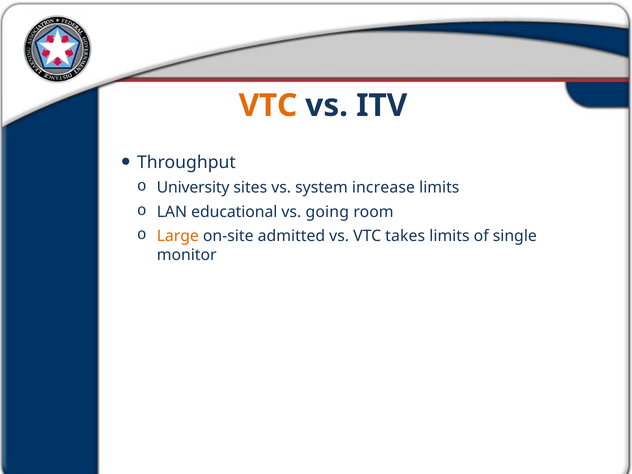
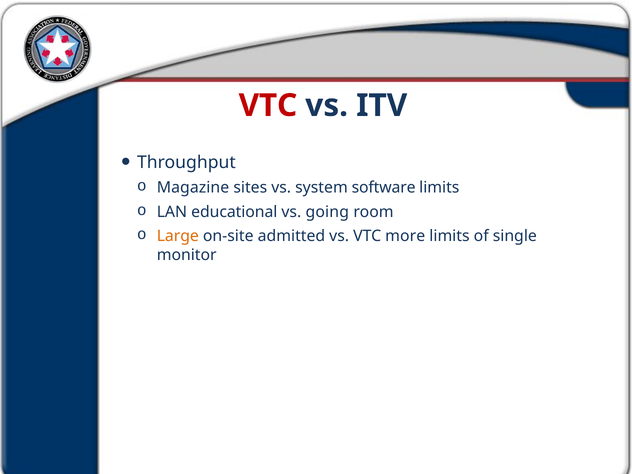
VTC colour: orange -> red (268, 105)
University: University -> Magazine (193, 188)
increase: increase -> software (384, 188)
takes: takes -> more (405, 236)
